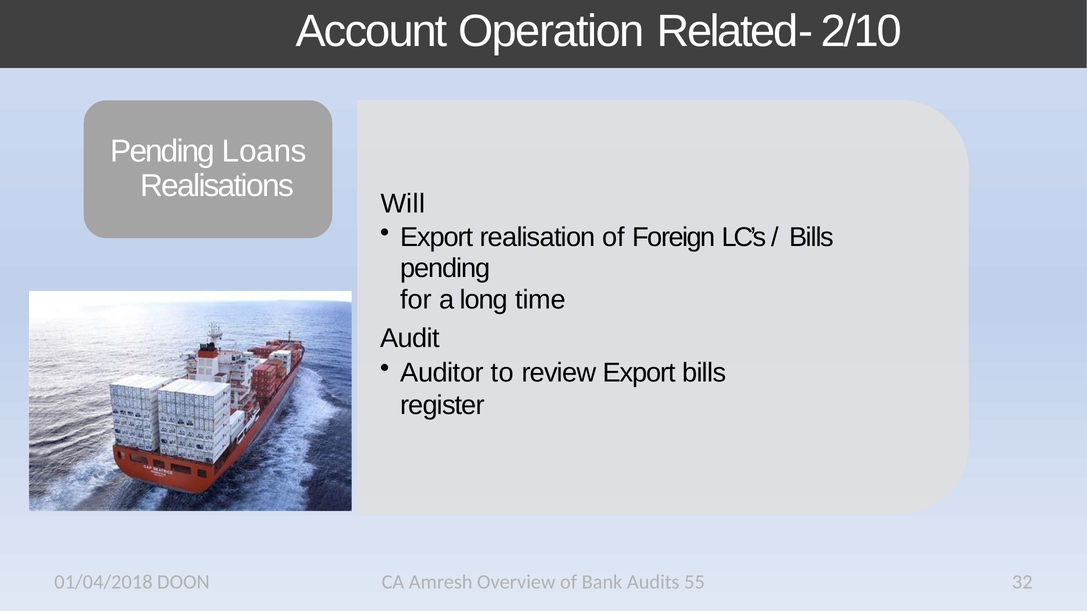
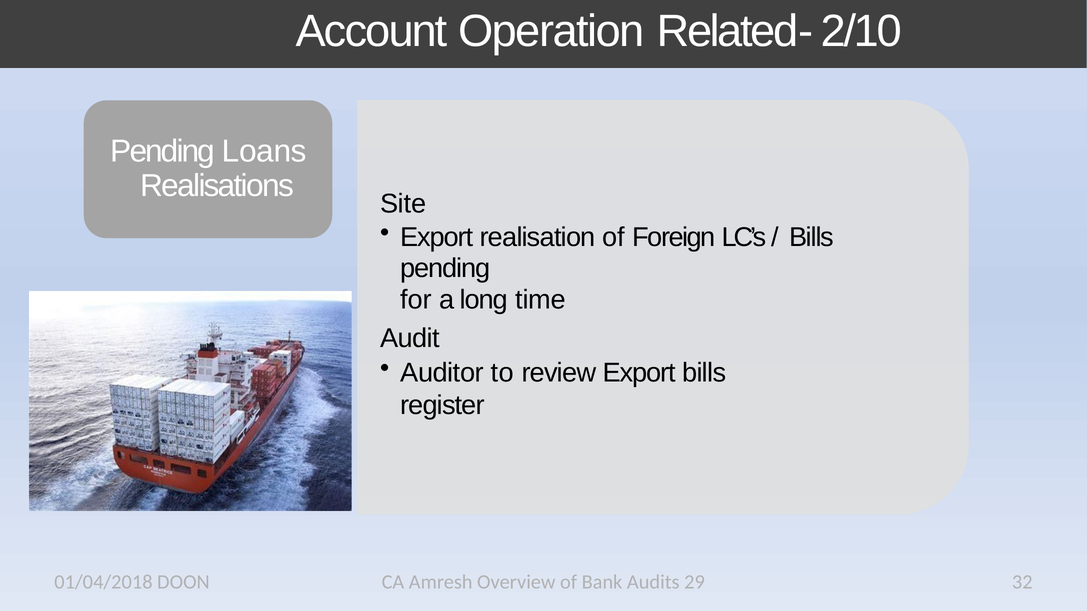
Will: Will -> Site (403, 204)
55: 55 -> 29 (695, 582)
